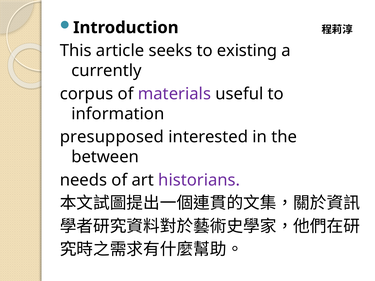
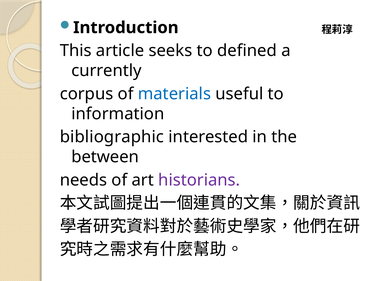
existing: existing -> defined (247, 51)
materials colour: purple -> blue (174, 94)
presupposed: presupposed -> bibliographic (112, 137)
